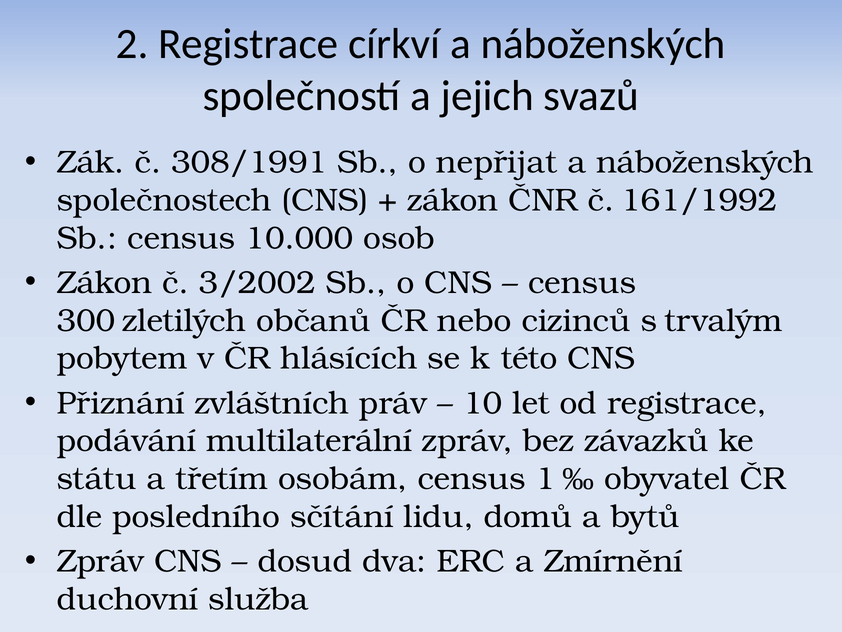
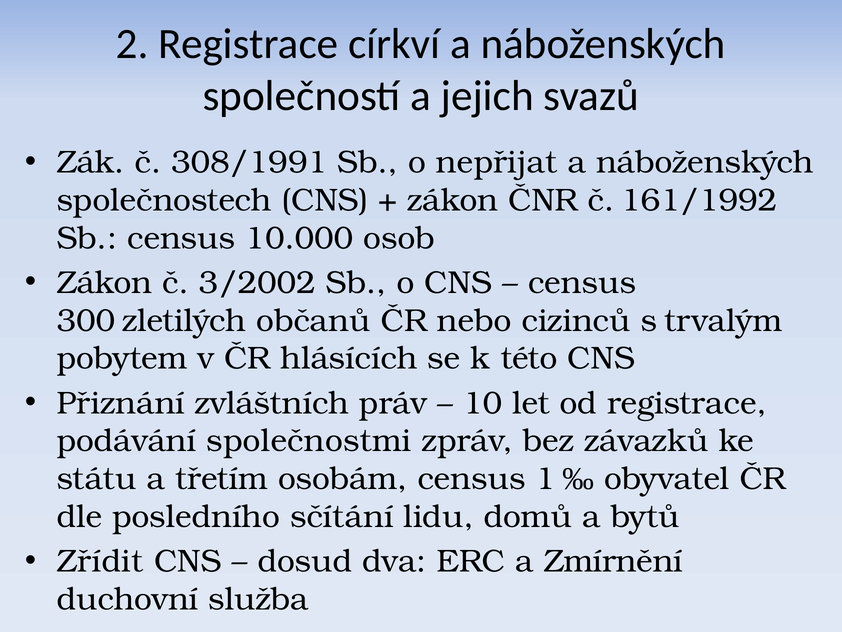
multilaterální: multilaterální -> společnostmi (309, 441)
Zpráv: Zpráv -> Zřídit (100, 561)
